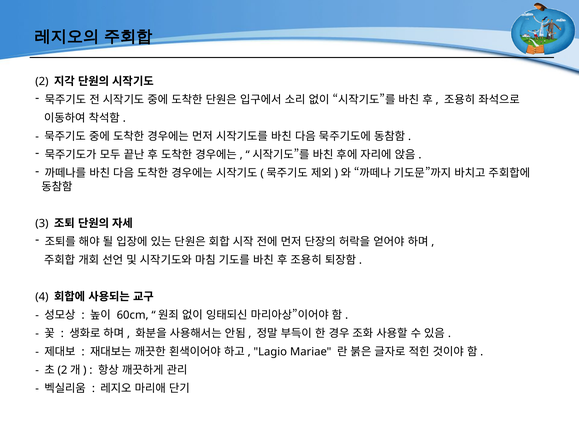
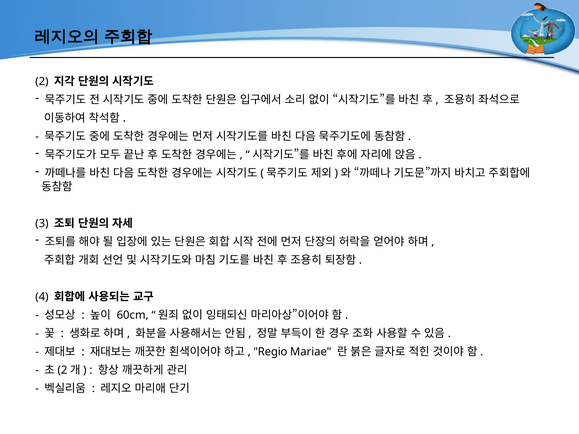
Lagio: Lagio -> Regio (270, 352)
